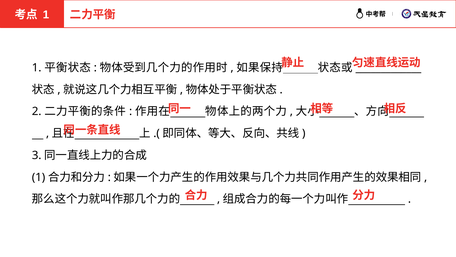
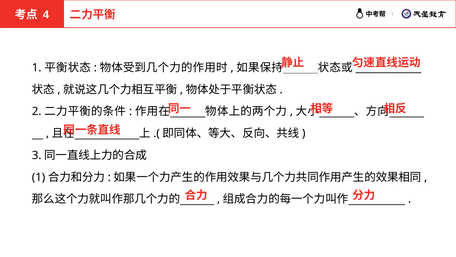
1: 1 -> 4 (46, 15)
